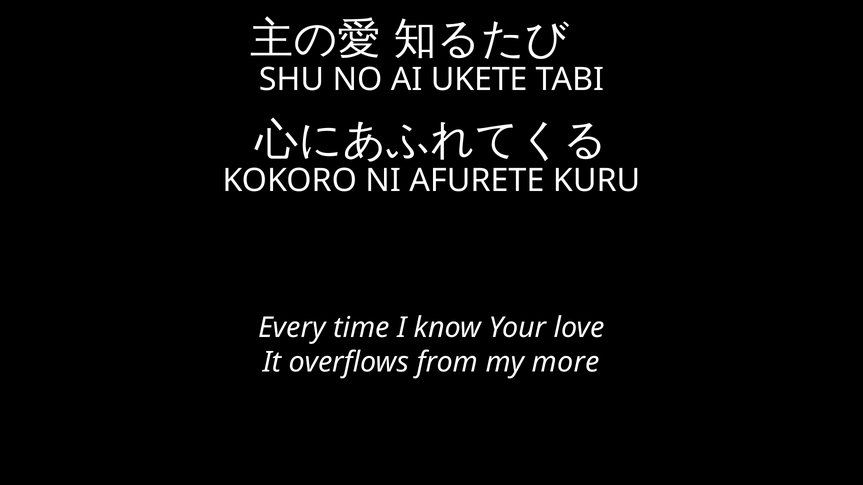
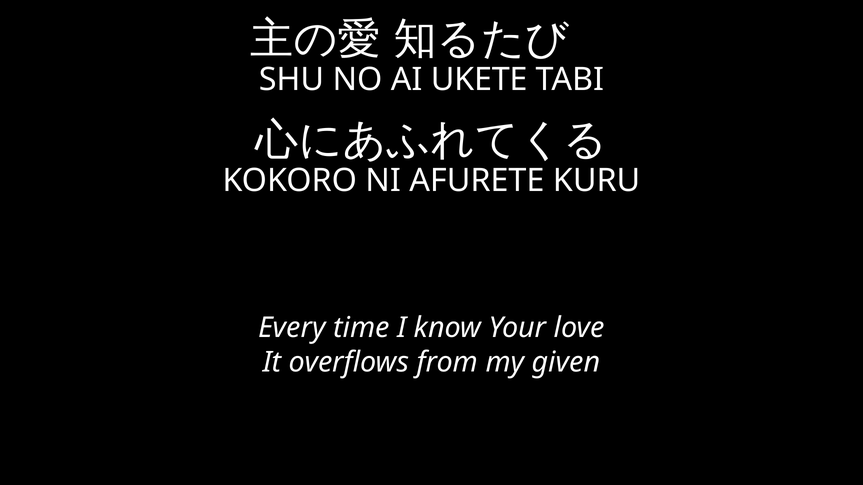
more: more -> given (566, 363)
